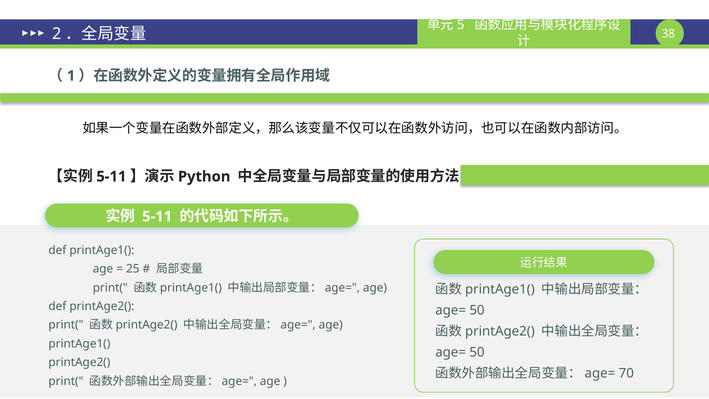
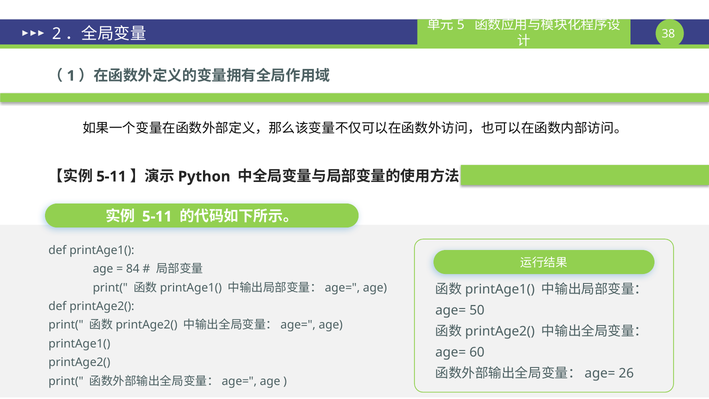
25: 25 -> 84 (133, 269)
50: 50 -> 60 (477, 352)
70: 70 -> 26 (626, 373)
